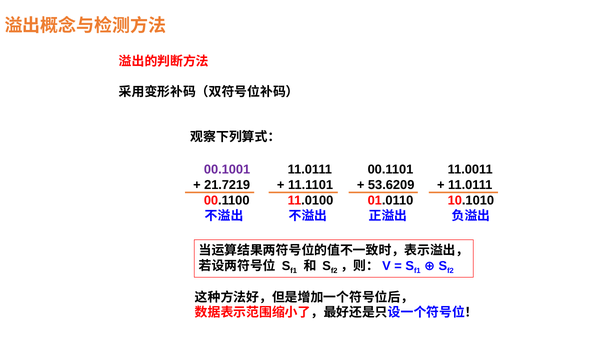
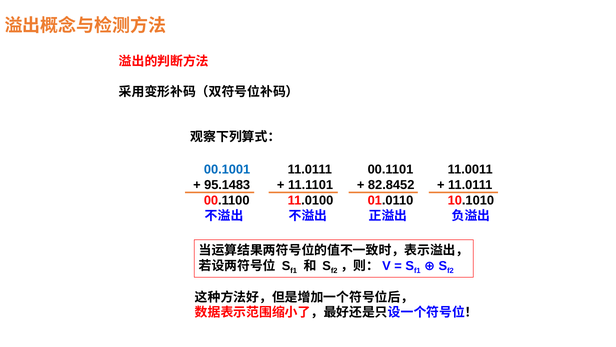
00.1001 colour: purple -> blue (227, 170)
21.7219: 21.7219 -> 95.1483 (227, 185)
53.6209: 53.6209 -> 82.8452 (391, 185)
